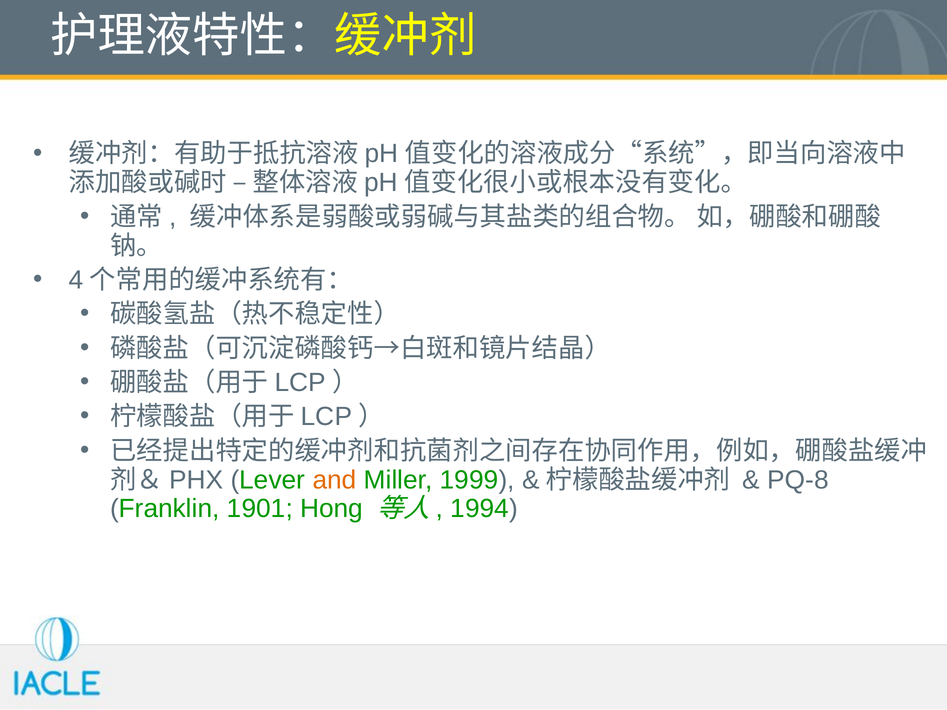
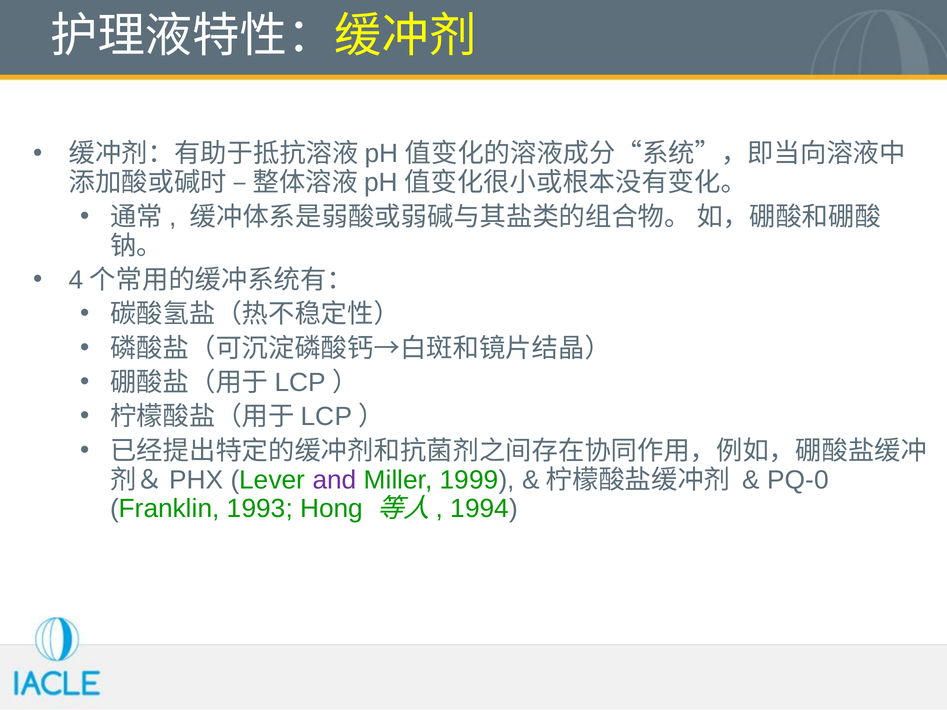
and colour: orange -> purple (334, 480)
PQ-8: PQ-8 -> PQ-0 (798, 480)
1901: 1901 -> 1993 (260, 509)
